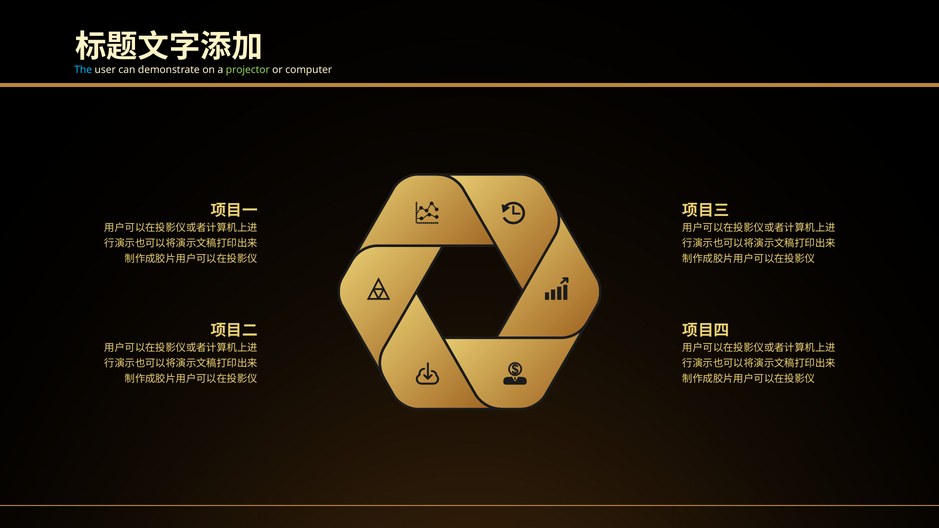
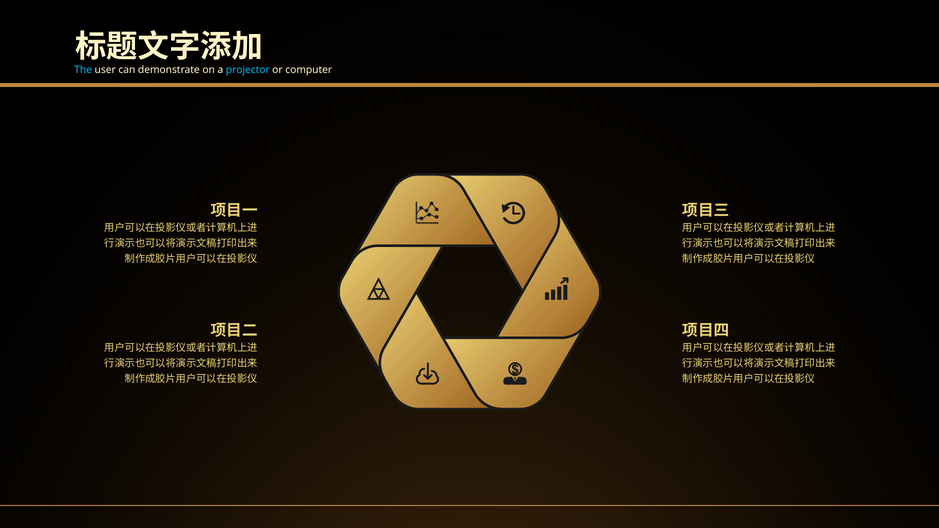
projector colour: light green -> light blue (248, 70)
